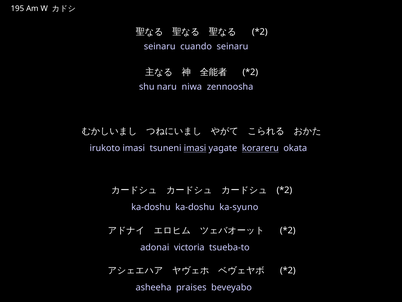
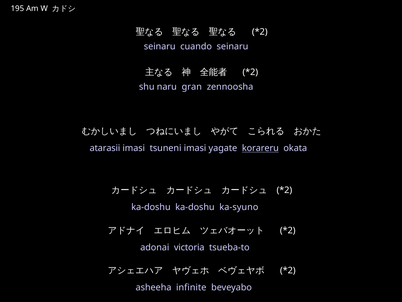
niwa: niwa -> gran (192, 87)
irukoto: irukoto -> atarasii (105, 148)
imasi underline: present -> none (195, 148)
praises: praises -> infinite (191, 287)
